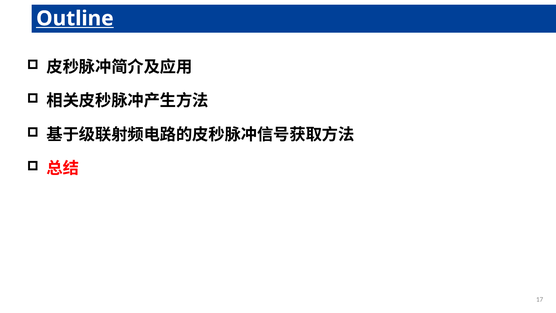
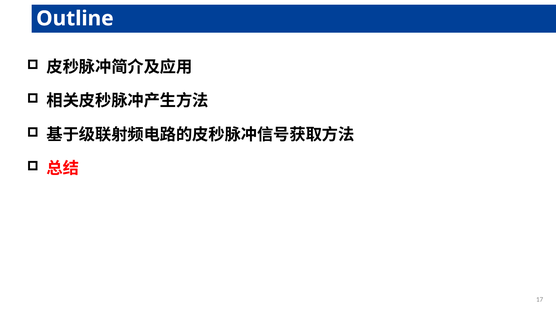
Outline underline: present -> none (75, 18)
